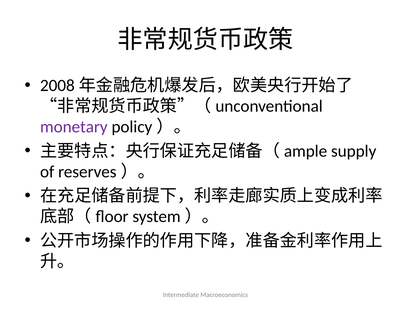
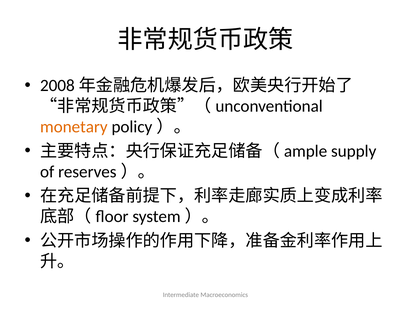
monetary colour: purple -> orange (74, 127)
